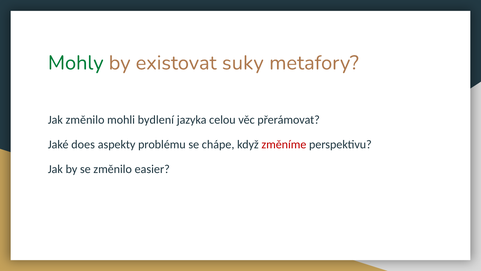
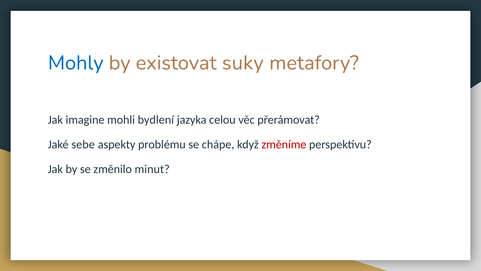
Mohly colour: green -> blue (76, 63)
Jak změnilo: změnilo -> imagine (85, 120)
does: does -> sebe (83, 144)
easier: easier -> minut (152, 169)
